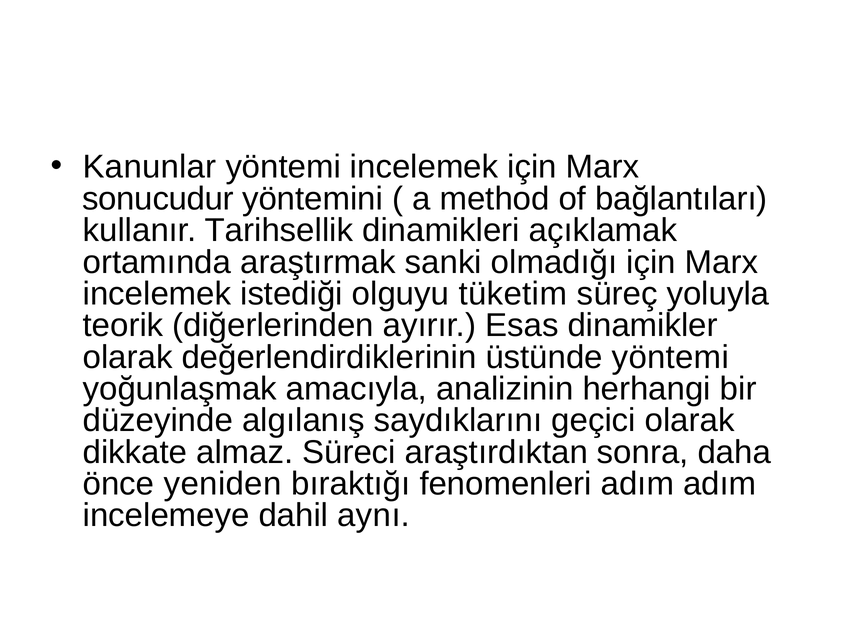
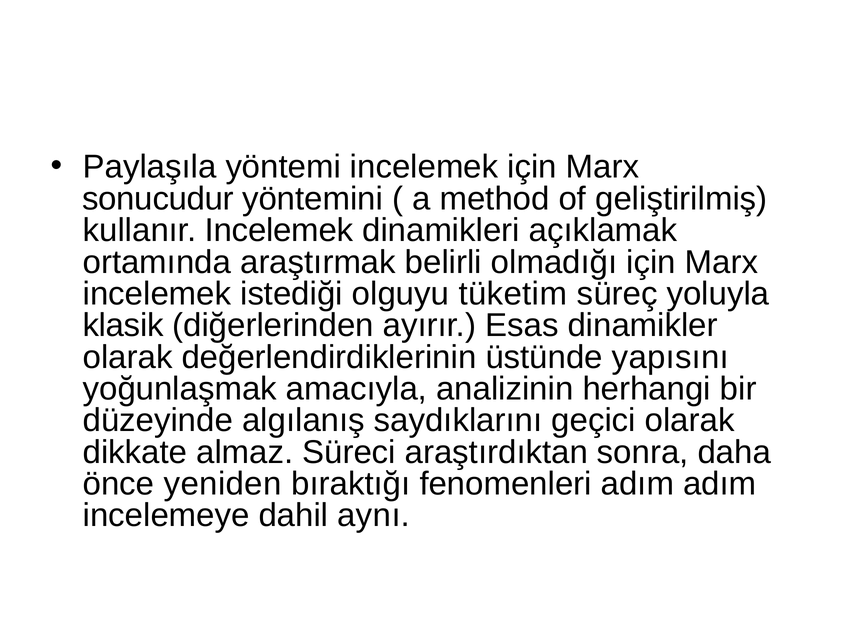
Kanunlar: Kanunlar -> Paylaşıla (150, 167)
bağlantıları: bağlantıları -> geliştirilmiş (681, 199)
kullanır Tarihsellik: Tarihsellik -> Incelemek (279, 231)
sanki: sanki -> belirli (443, 262)
teorik: teorik -> klasik (123, 326)
üstünde yöntemi: yöntemi -> yapısını (670, 358)
